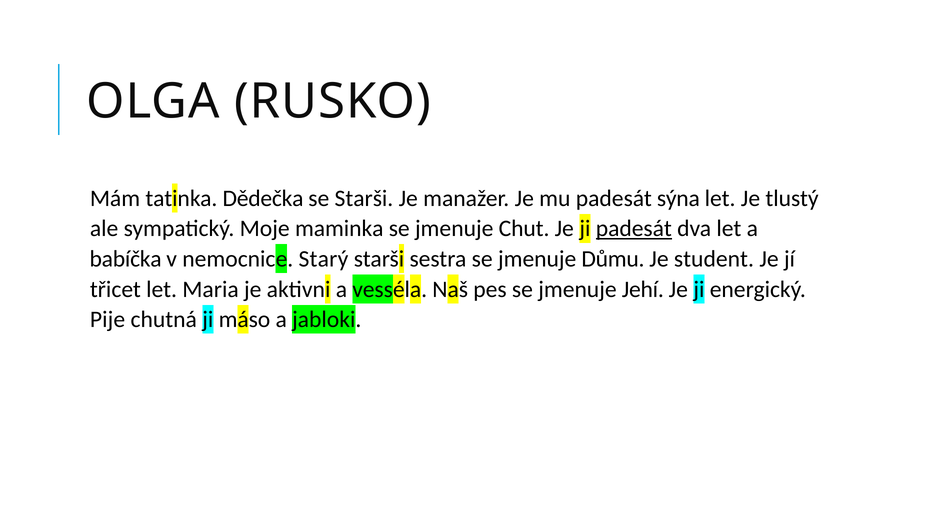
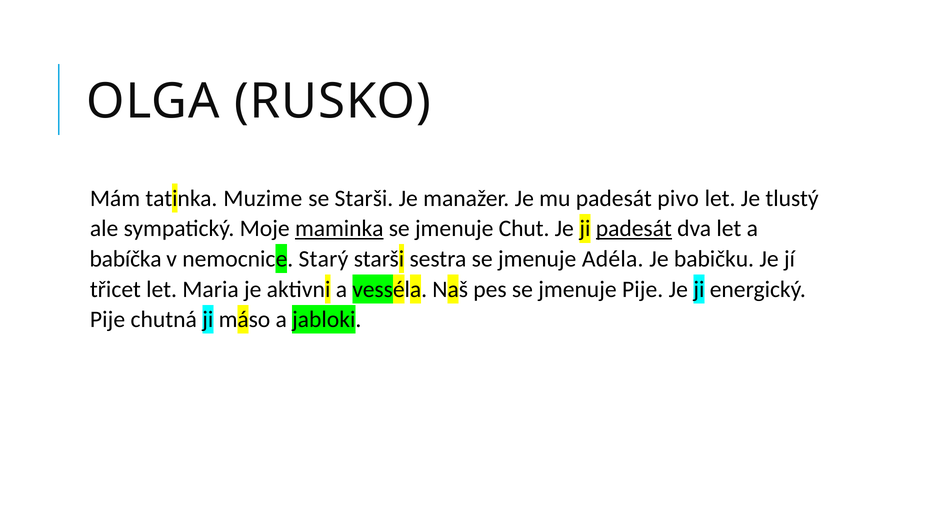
Dědečka: Dědečka -> Muzime (263, 198)
sýna: sýna -> pivo (678, 198)
maminka underline: none -> present (339, 229)
Důmu: Důmu -> Adéla (613, 259)
student: student -> babičku (714, 259)
jmenuje Jehí: Jehí -> Pije (643, 289)
